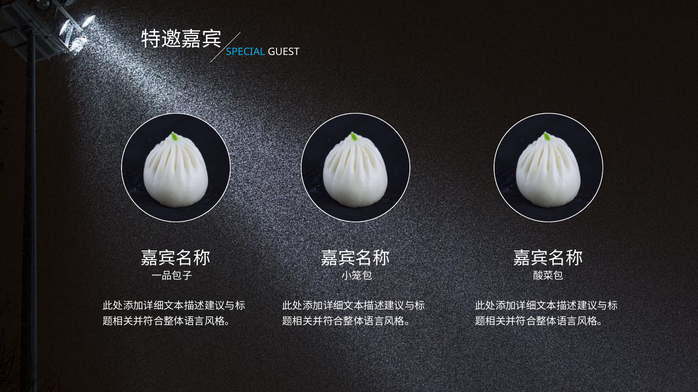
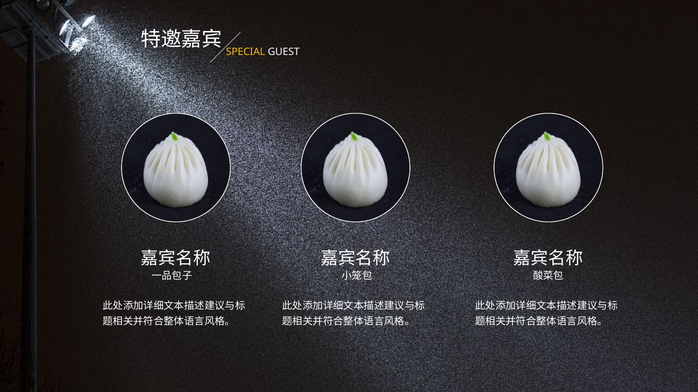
SPECIAL colour: light blue -> yellow (246, 52)
